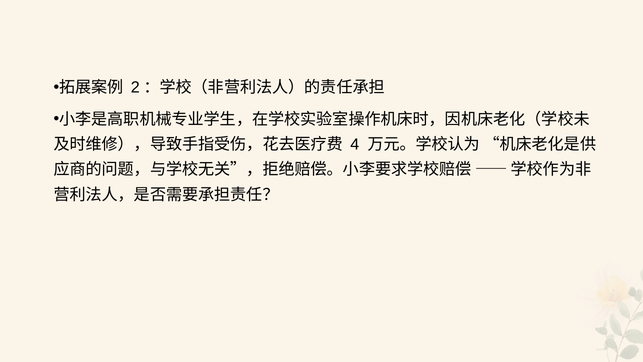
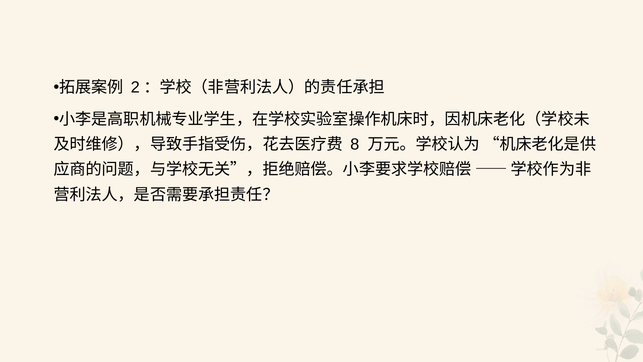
4: 4 -> 8 (355, 144)
